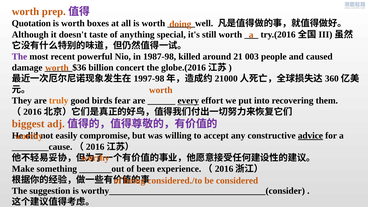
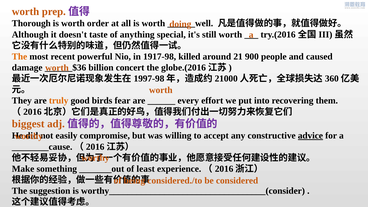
Quotation: Quotation -> Thorough (31, 23)
boxes: boxes -> order (98, 23)
The colour: purple -> orange (19, 57)
1987-98: 1987-98 -> 1917-98 (160, 57)
003: 003 -> 900 (252, 57)
every underline: present -> none (188, 101)
been: been -> least (146, 169)
